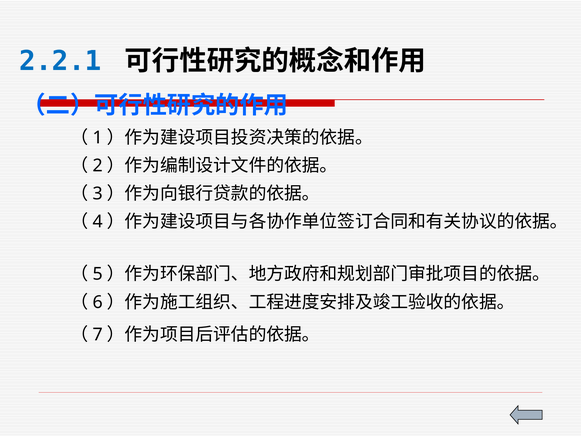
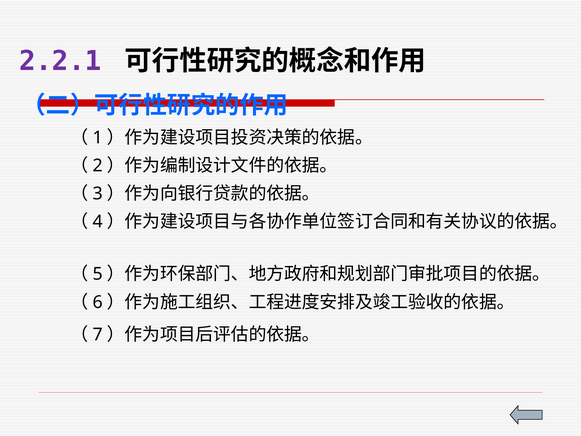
2.2.1 colour: blue -> purple (60, 61)
